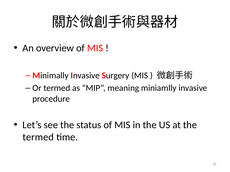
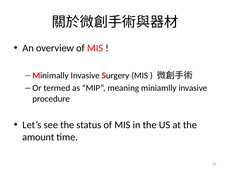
termed: termed -> amount (38, 137)
